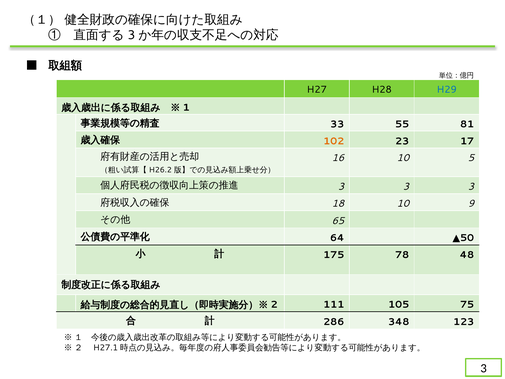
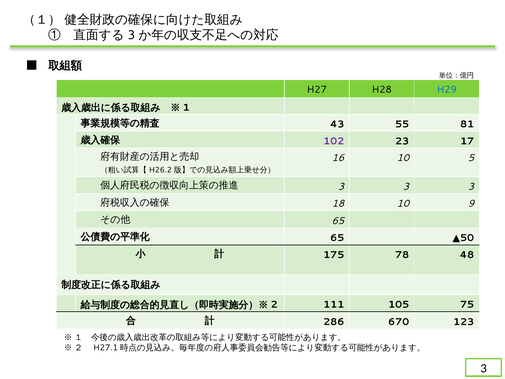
33: 33 -> 43 (337, 124)
102 colour: orange -> purple (334, 141)
64: 64 -> 65 (337, 238)
348: 348 -> 670 (399, 322)
